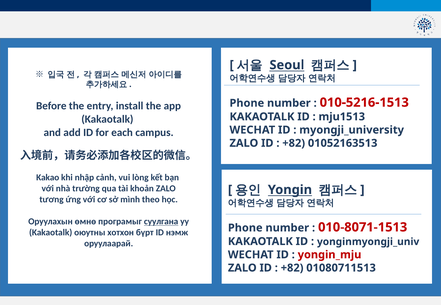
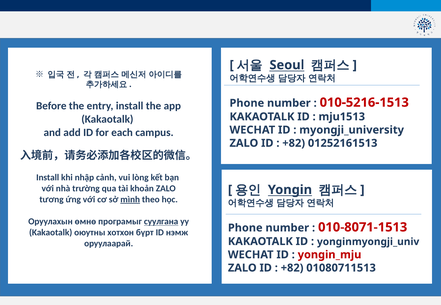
01052163513: 01052163513 -> 01252161513 (343, 143)
Kakao: Kakao -> Install (48, 178)
mình underline: none -> present (130, 200)
